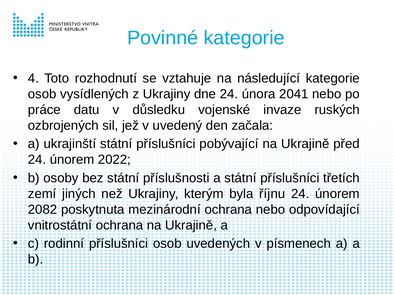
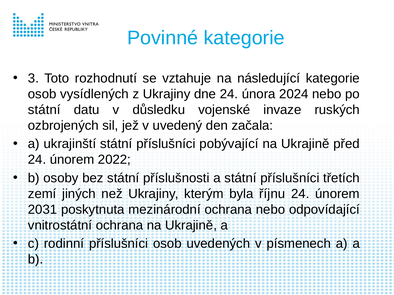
4: 4 -> 3 (33, 78)
2041: 2041 -> 2024 (294, 94)
práce: práce -> státní (44, 110)
2082: 2082 -> 2031 (43, 210)
